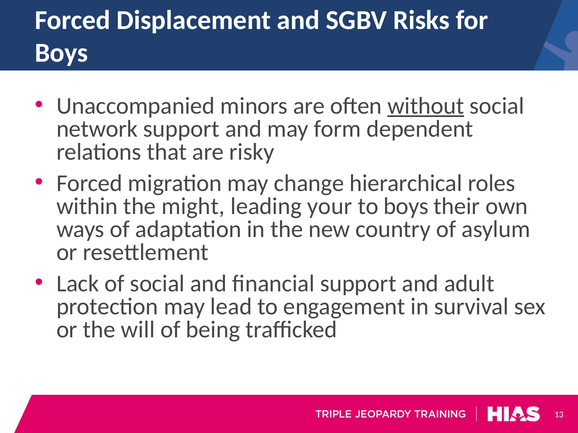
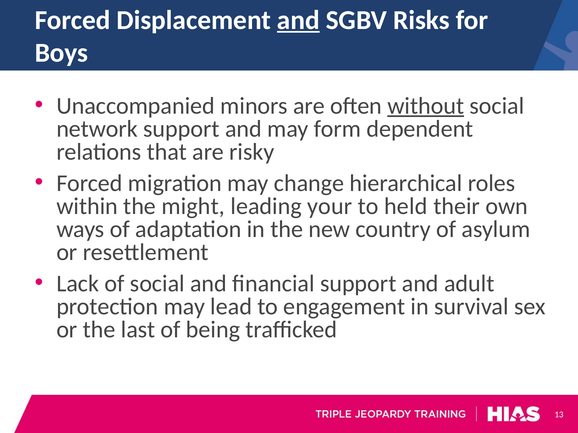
and underline: none -> present (298, 20)
to boys: boys -> held (406, 206)
will: will -> last (138, 330)
